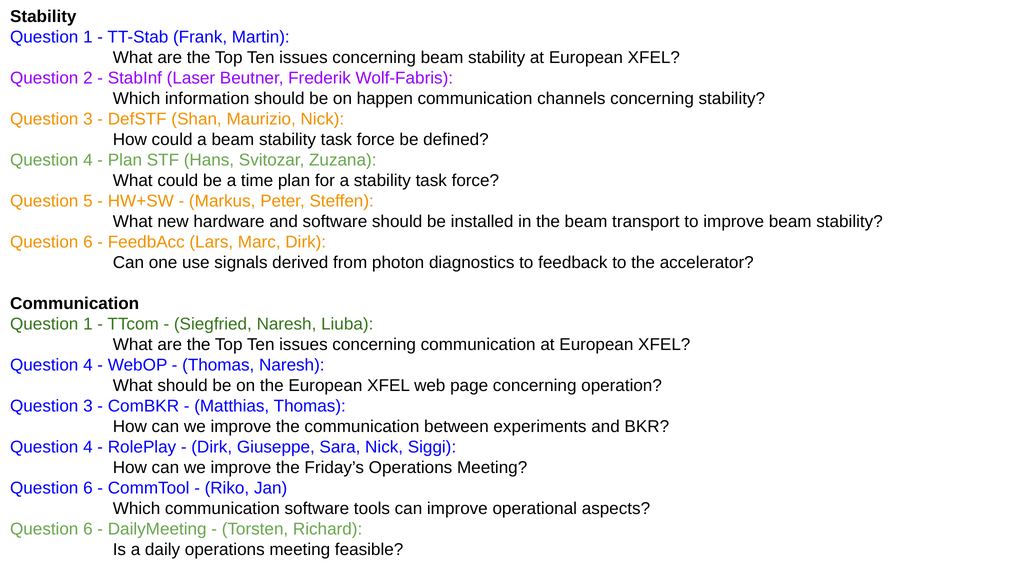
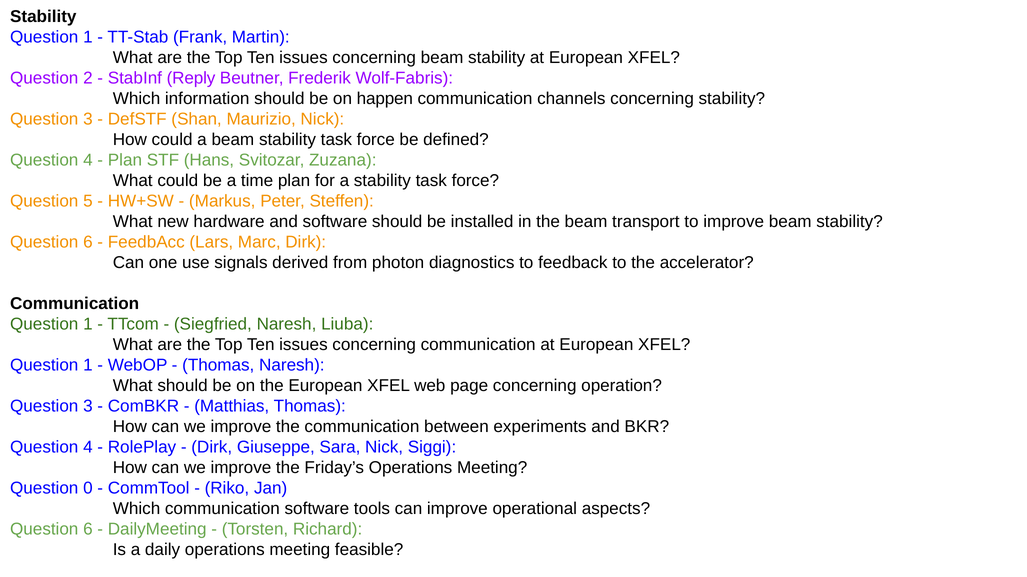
Laser: Laser -> Reply (191, 78)
4: 4 -> 1 (88, 366)
6: 6 -> 0 (88, 489)
